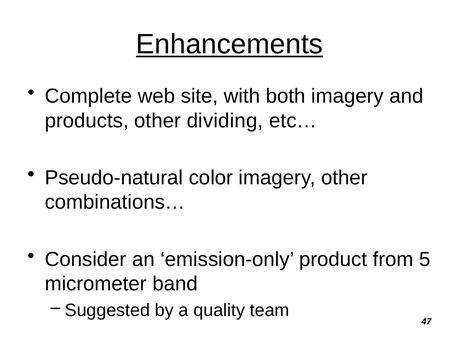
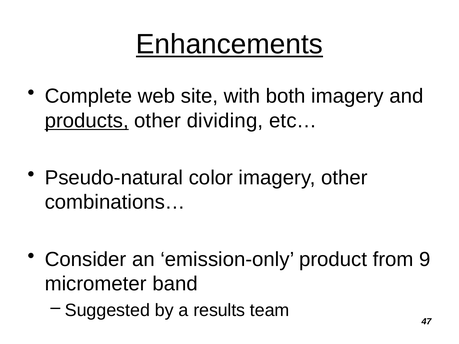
products underline: none -> present (87, 121)
5: 5 -> 9 (425, 260)
quality: quality -> results (219, 310)
